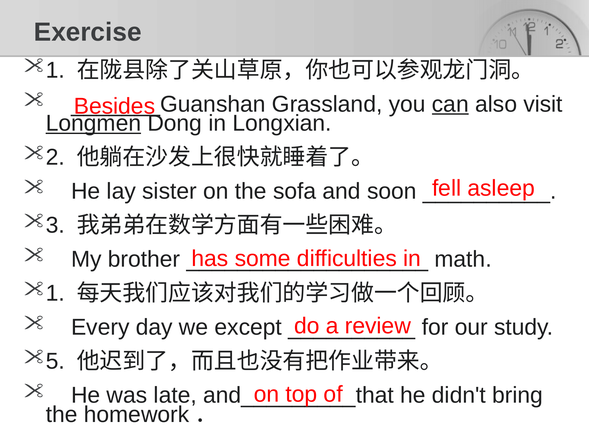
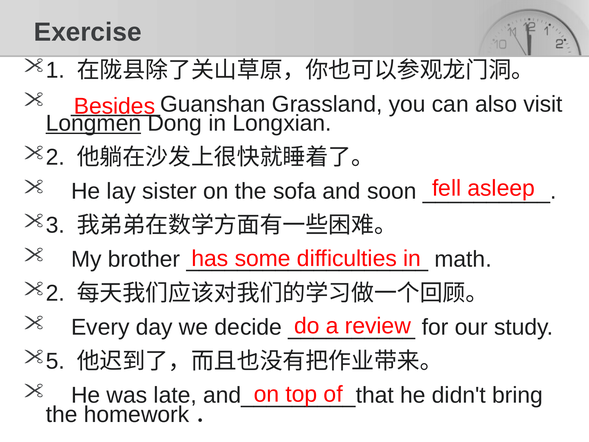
can underline: present -> none (450, 104)
1: 1 -> 2 (55, 293)
except: except -> decide (248, 327)
